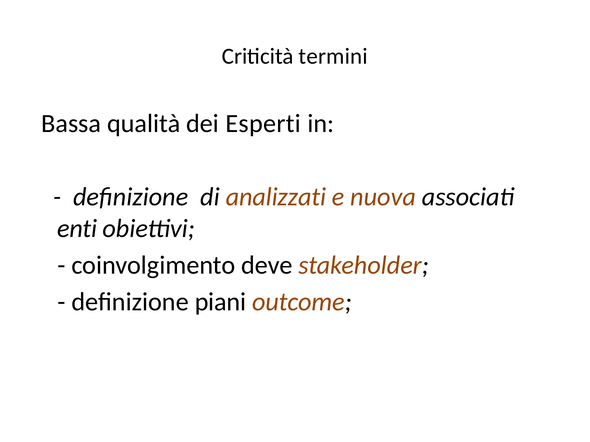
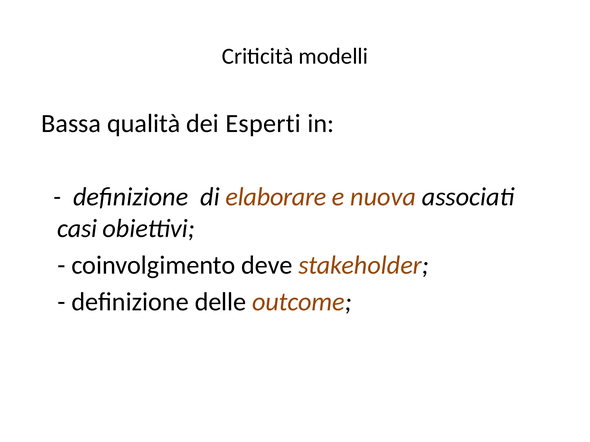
termini: termini -> modelli (333, 56)
analizzati: analizzati -> elaborare (276, 197)
enti: enti -> casi (77, 229)
piani: piani -> delle (220, 302)
